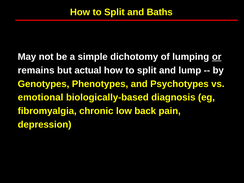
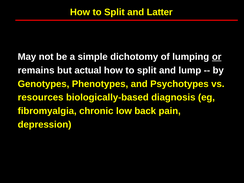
Baths: Baths -> Latter (160, 12)
emotional: emotional -> resources (41, 97)
